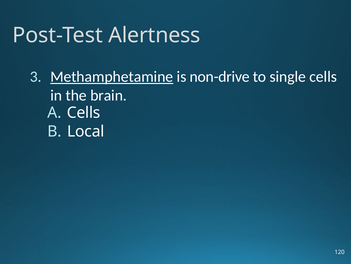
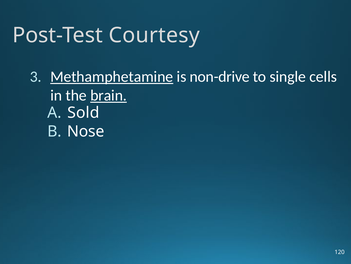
Alertness: Alertness -> Courtesy (154, 35)
brain underline: none -> present (109, 95)
Cells: Cells -> Sold (83, 112)
Local: Local -> Nose (86, 131)
